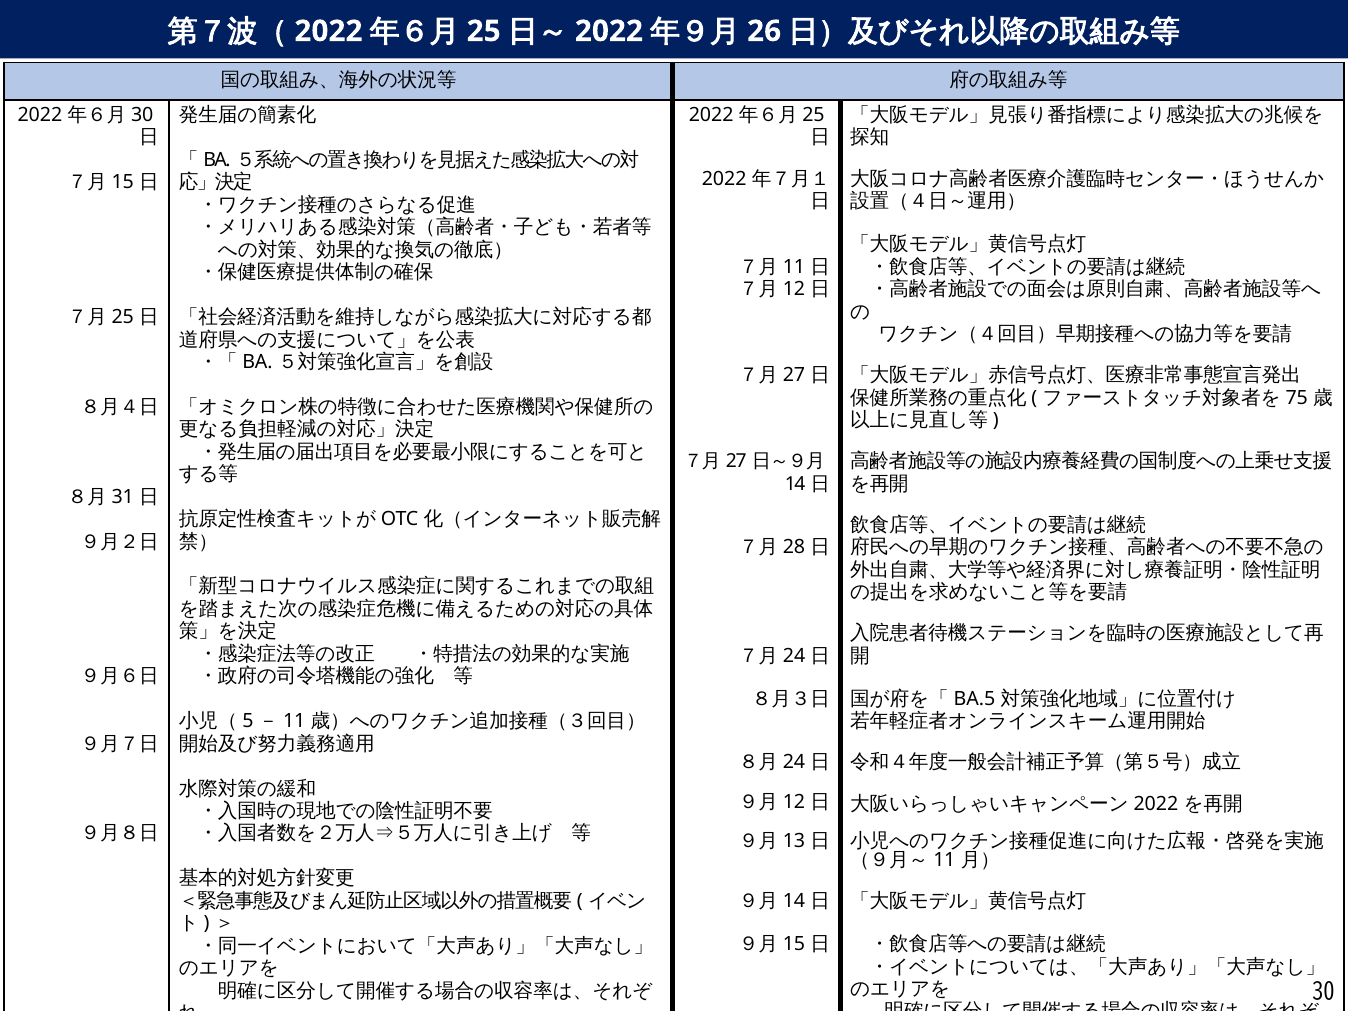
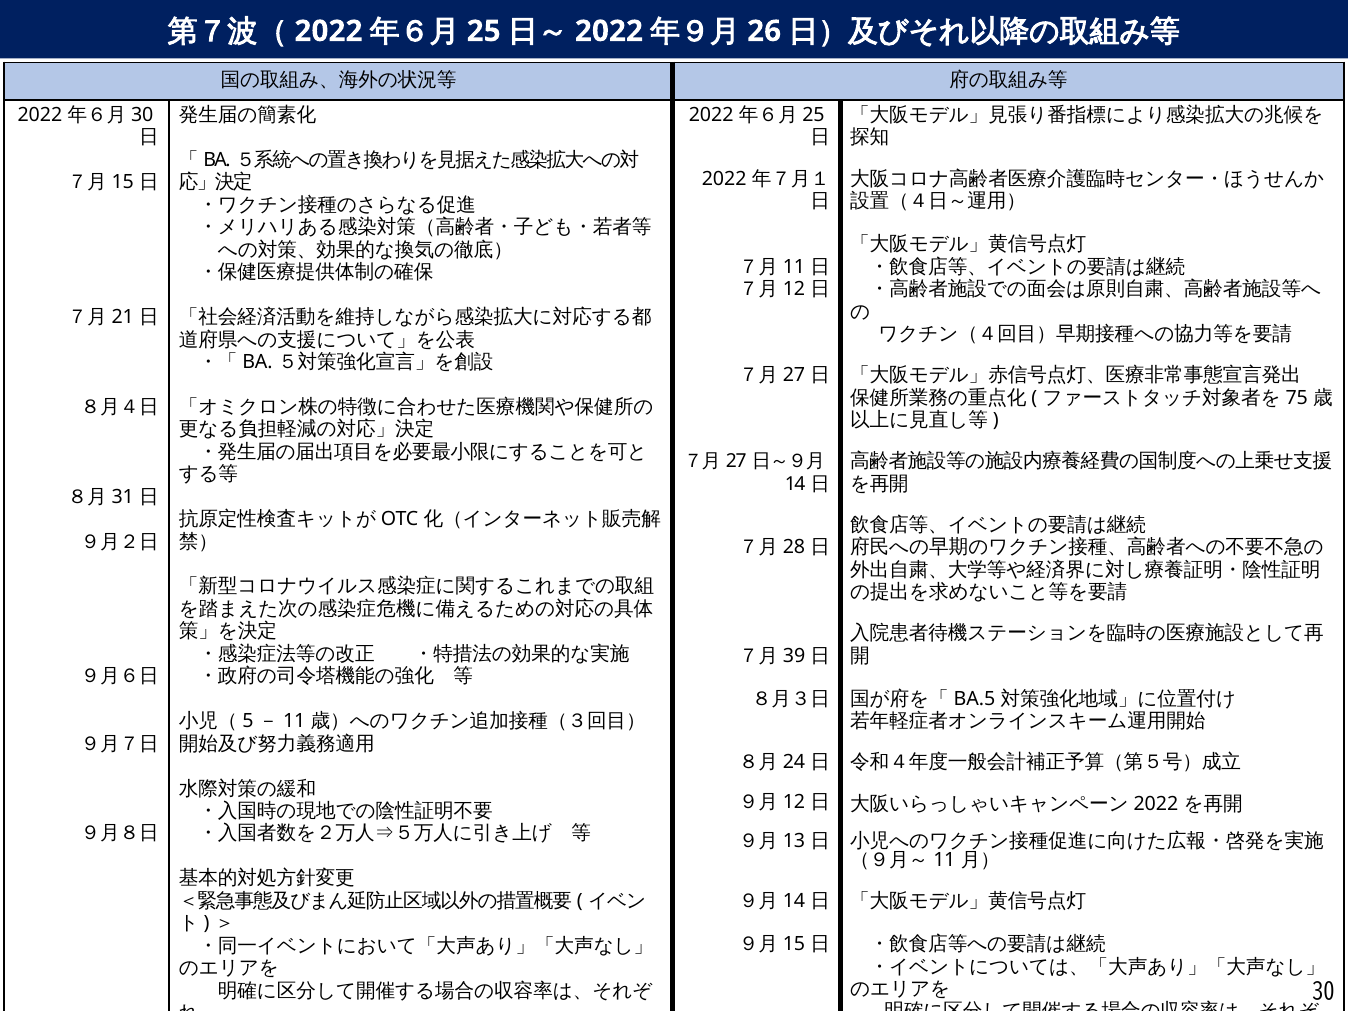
25: 25 -> 21 (123, 317)
24: 24 -> 39 (794, 656)
